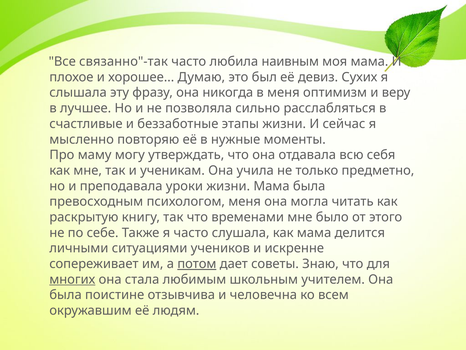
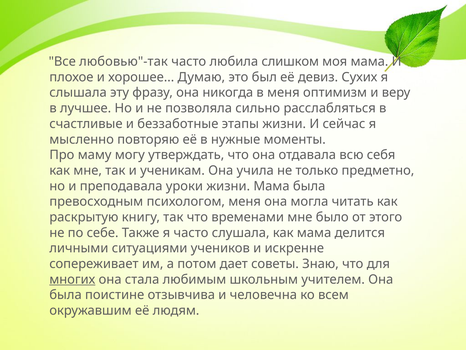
связанно"-так: связанно"-так -> любовью"-так (124, 61)
наивным: наивным -> слишком (290, 61)
потом underline: present -> none (197, 264)
